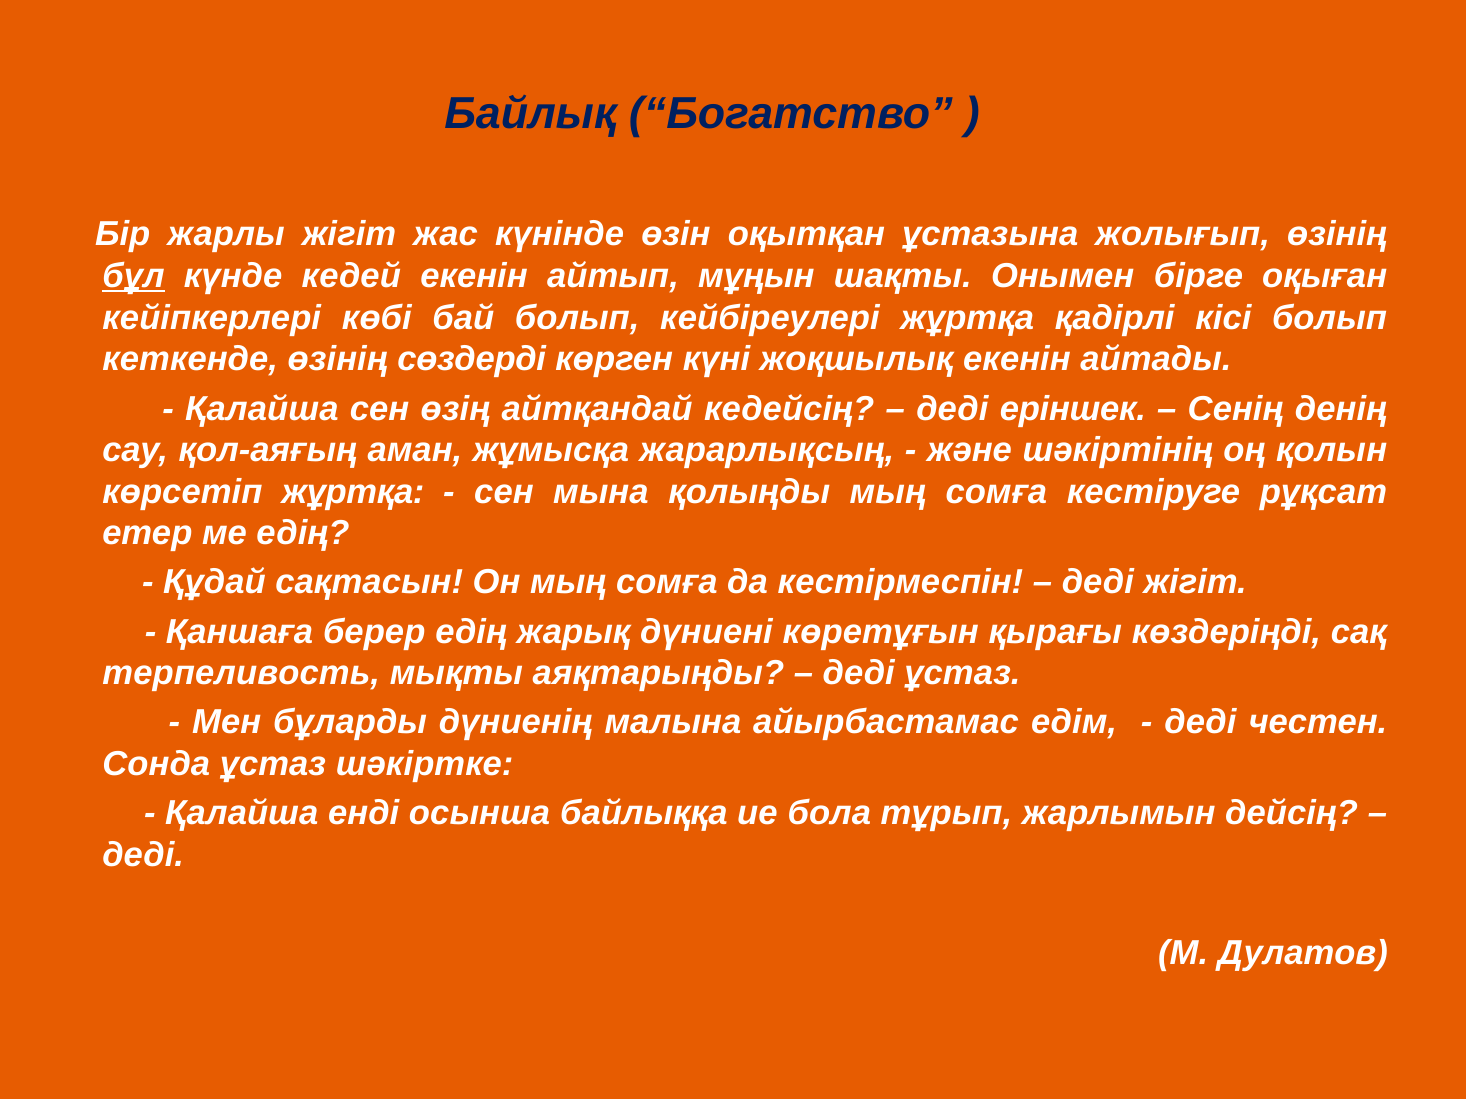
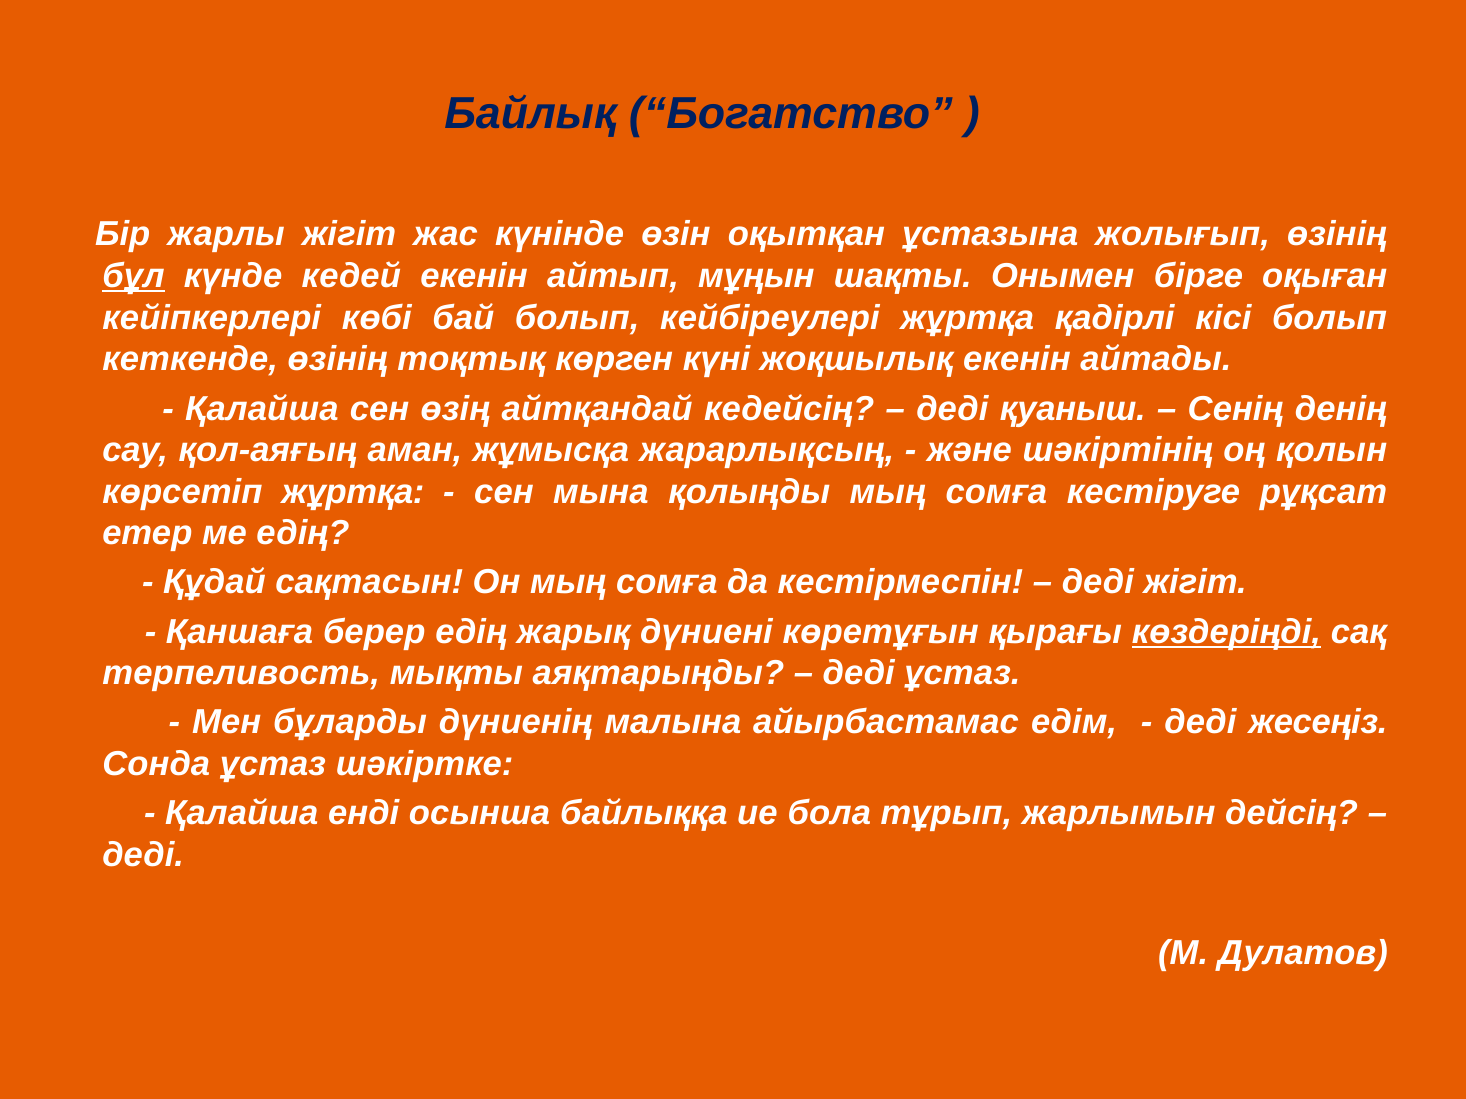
сөздерді: сөздерді -> тоқтық (471, 360)
еріншек: еріншек -> қуаныш (1073, 409)
көздеріңді underline: none -> present (1226, 632)
честен: честен -> жесеңіз (1318, 723)
